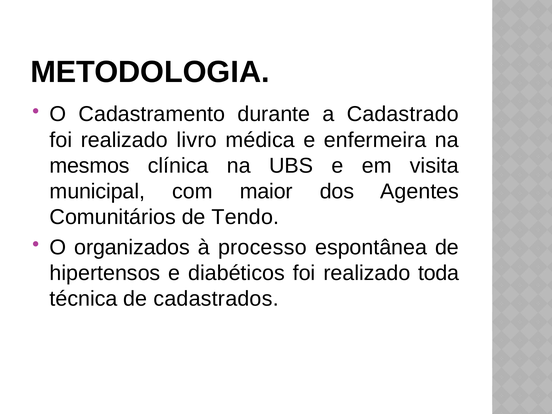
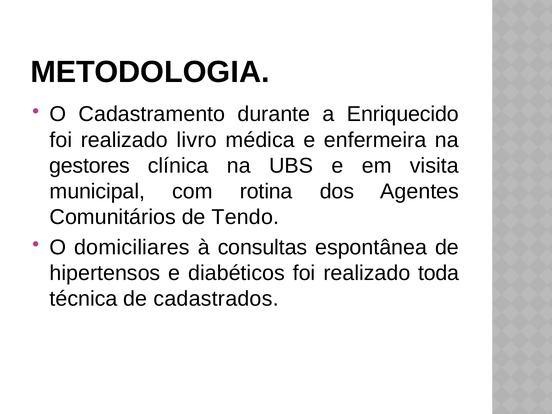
Cadastrado: Cadastrado -> Enriquecido (403, 114)
mesmos: mesmos -> gestores (90, 166)
maior: maior -> rotina (266, 191)
organizados: organizados -> domiciliares (132, 247)
processo: processo -> consultas (262, 247)
